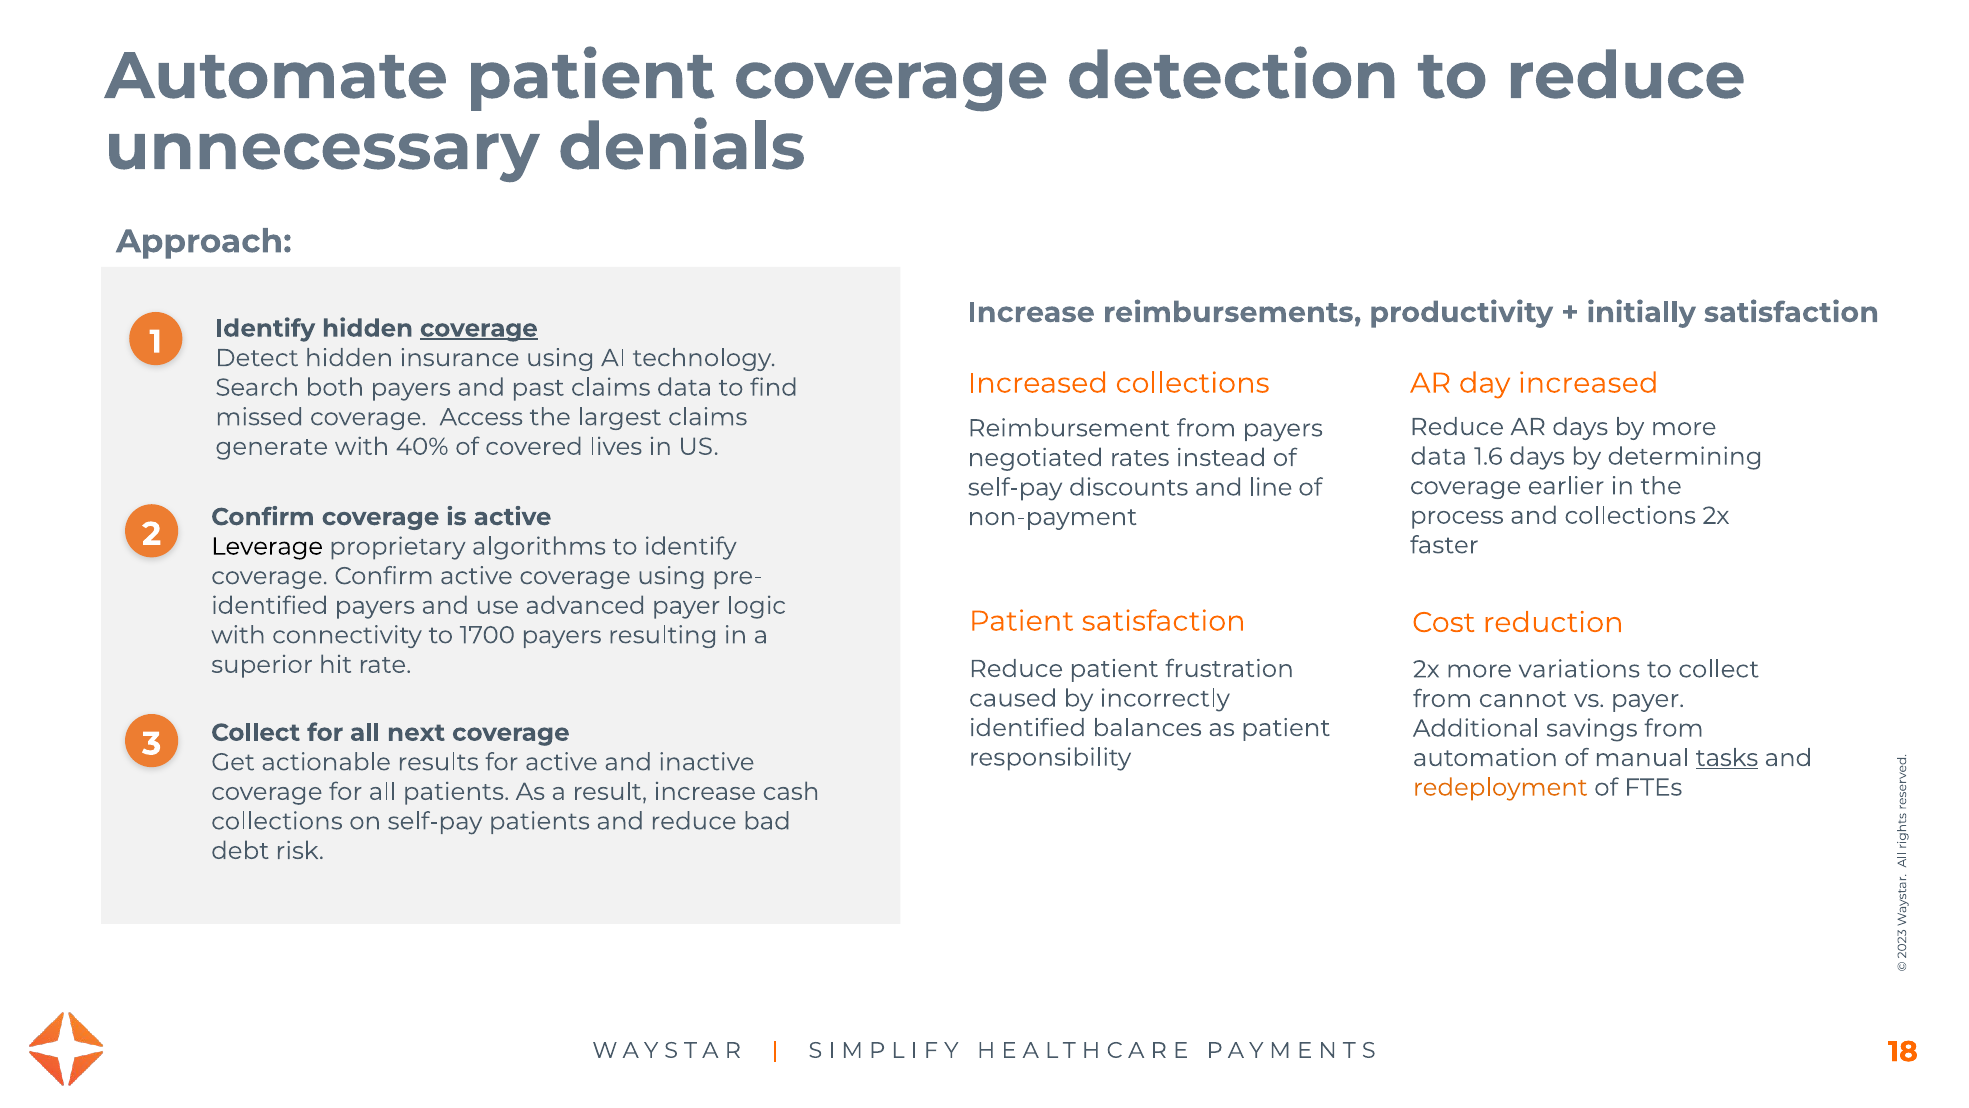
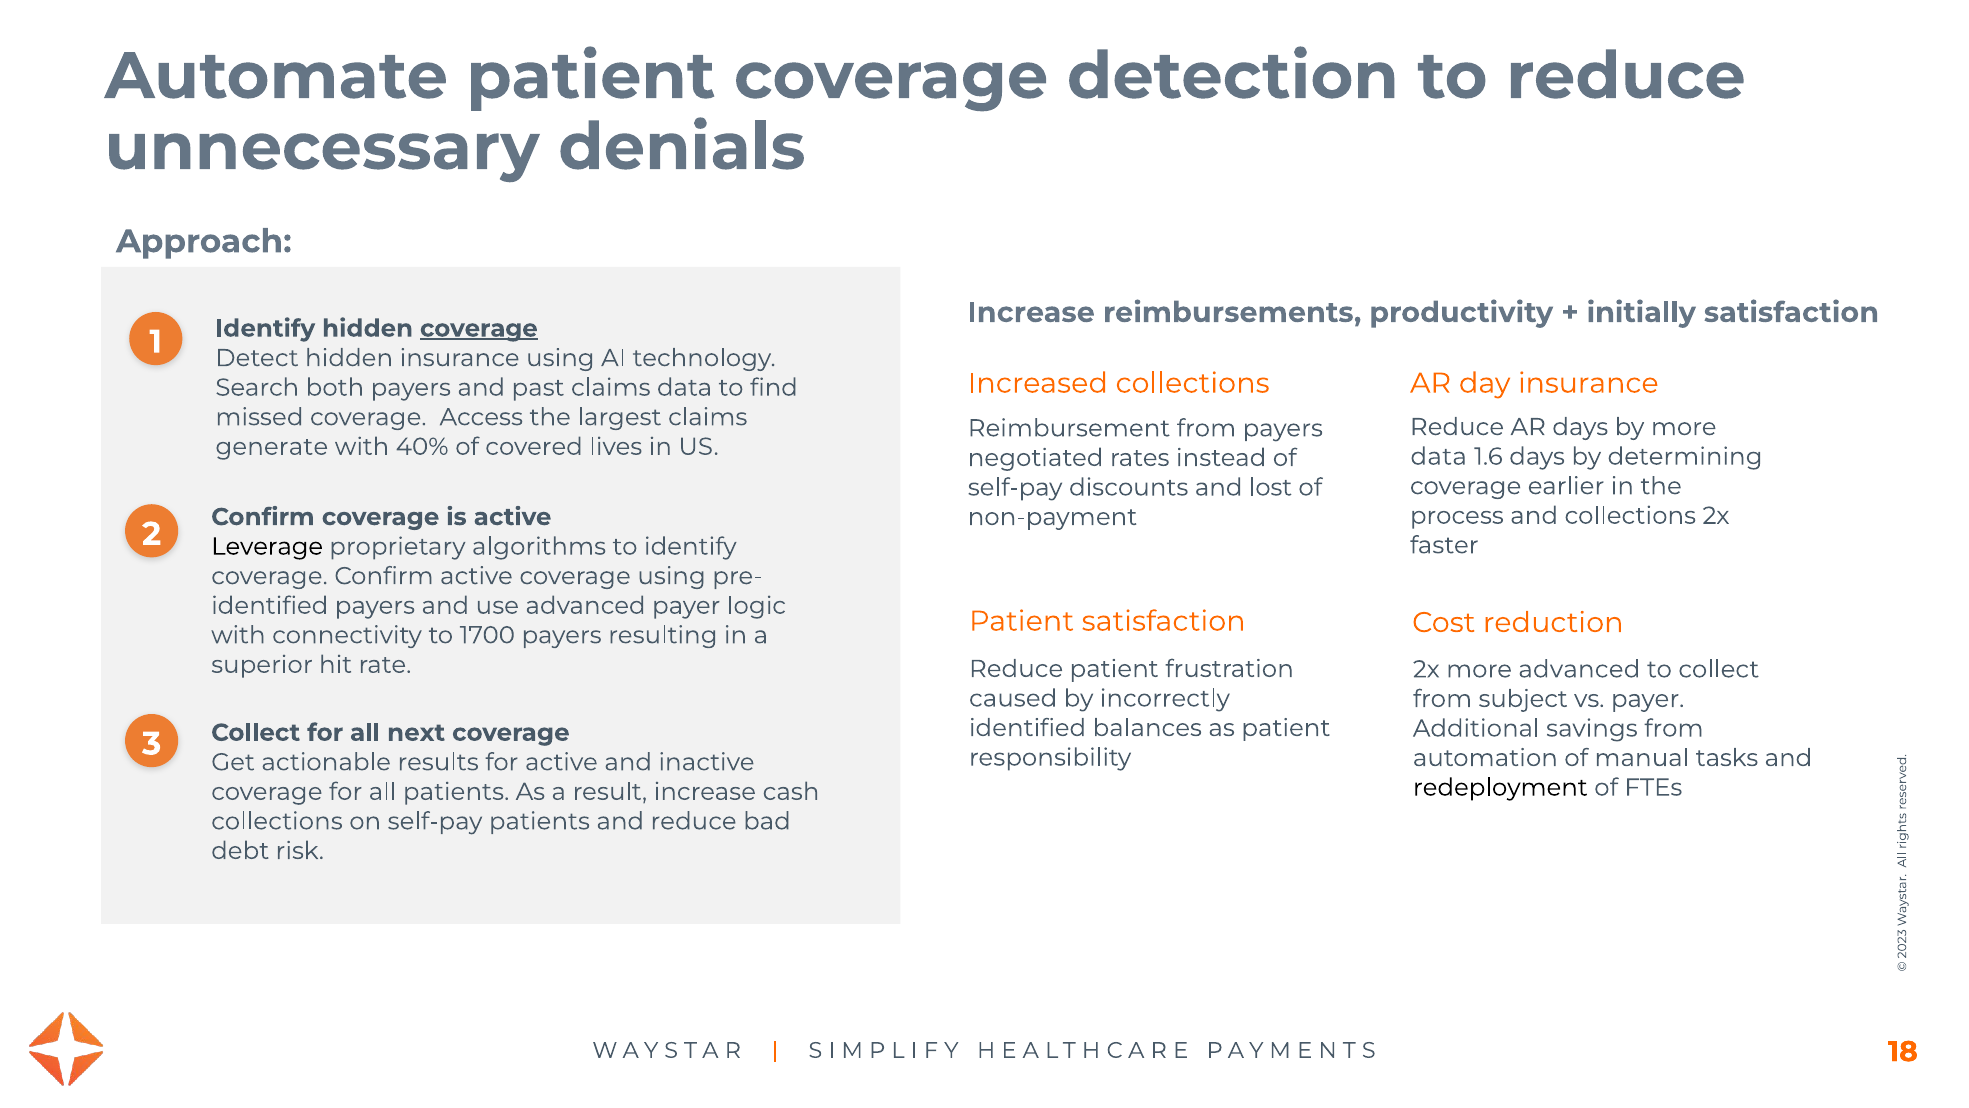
day increased: increased -> insurance (1588, 383)
line: line -> lost (1271, 487)
more variations: variations -> advanced (1579, 669)
cannot: cannot -> subject (1523, 699)
tasks underline: present -> none (1727, 758)
redeployment colour: orange -> black (1500, 787)
